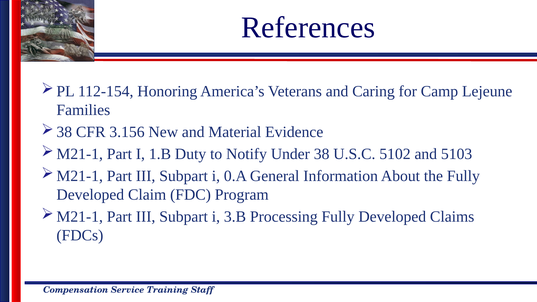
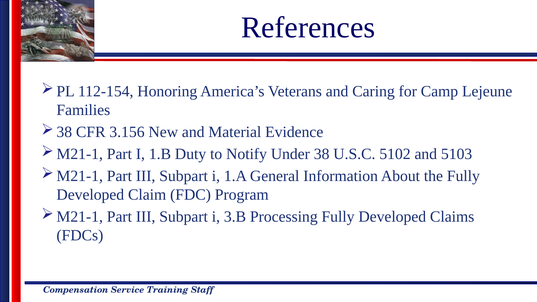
0.A: 0.A -> 1.A (235, 176)
